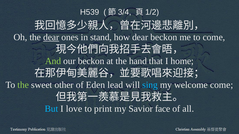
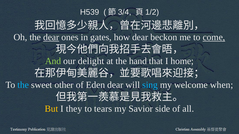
stand: stand -> gates (101, 37)
come underline: none -> present (214, 37)
our beckon: beckon -> delight (91, 61)
the colour: light green -> light blue (23, 85)
Eden lead: lead -> dear (115, 85)
welcome come: come -> when (222, 85)
But colour: light blue -> yellow (51, 109)
love: love -> they (74, 109)
print: print -> tears (103, 109)
face: face -> side (163, 109)
